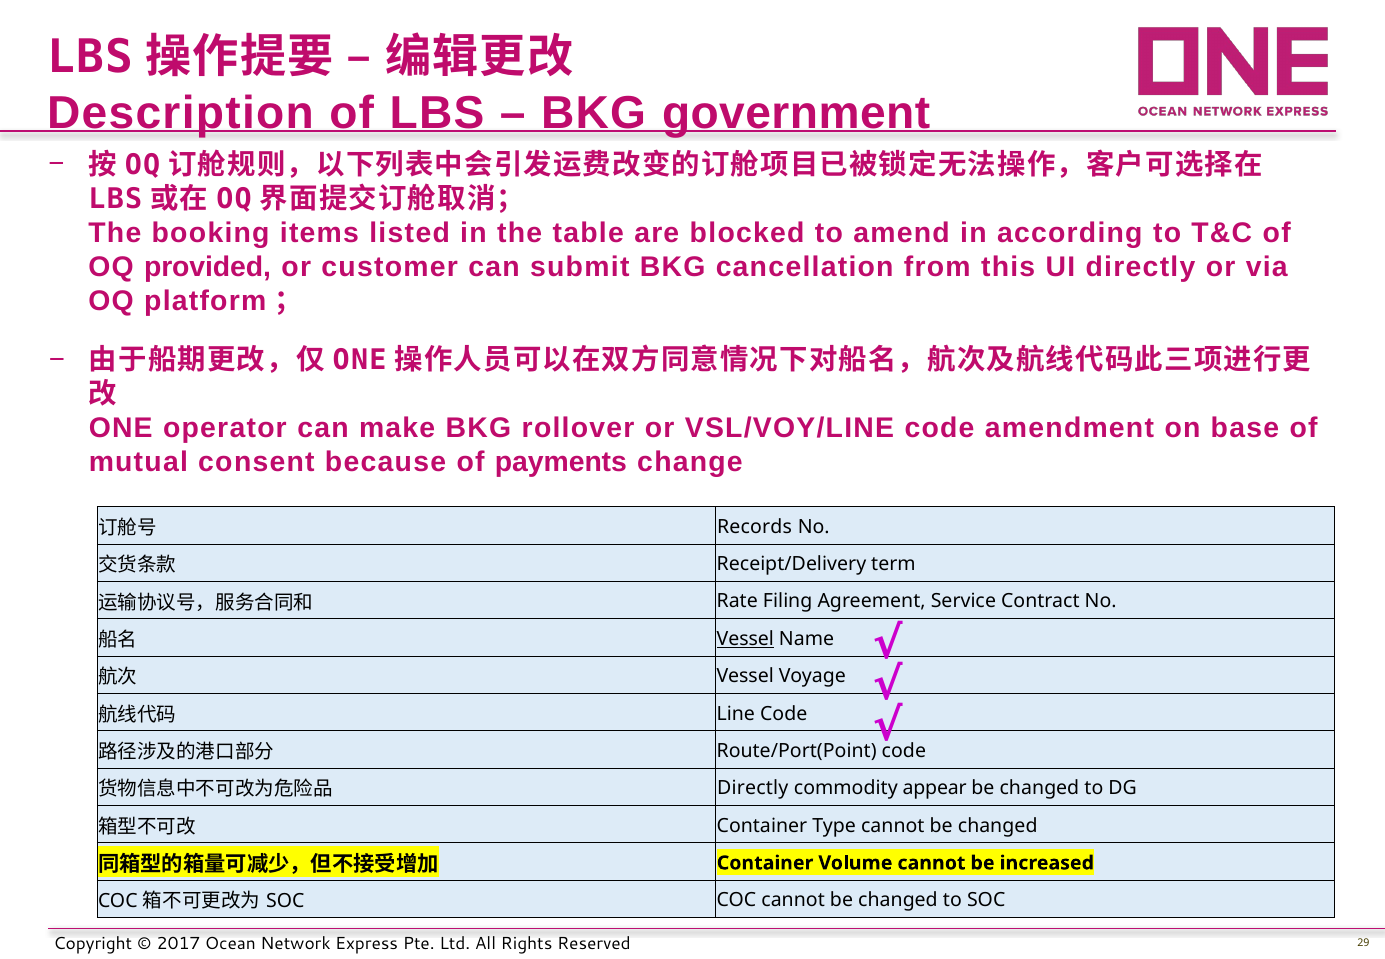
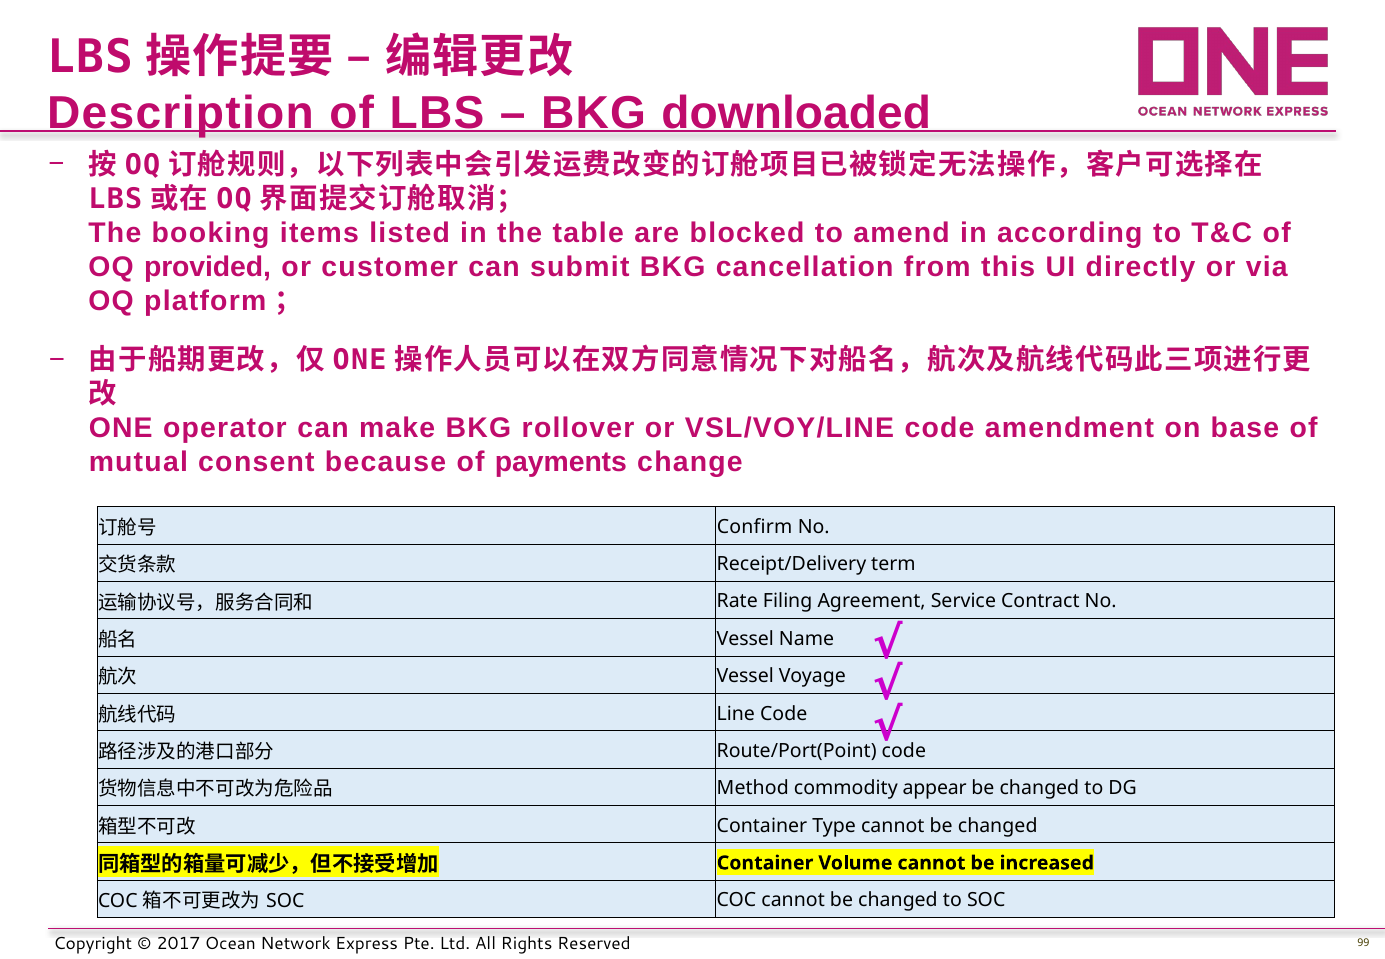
government: government -> downloaded (796, 113)
Records: Records -> Confirm (755, 527)
Vessel underline: present -> none (745, 639)
Directly: Directly -> Method (753, 788)
29: 29 -> 99 (1363, 943)
